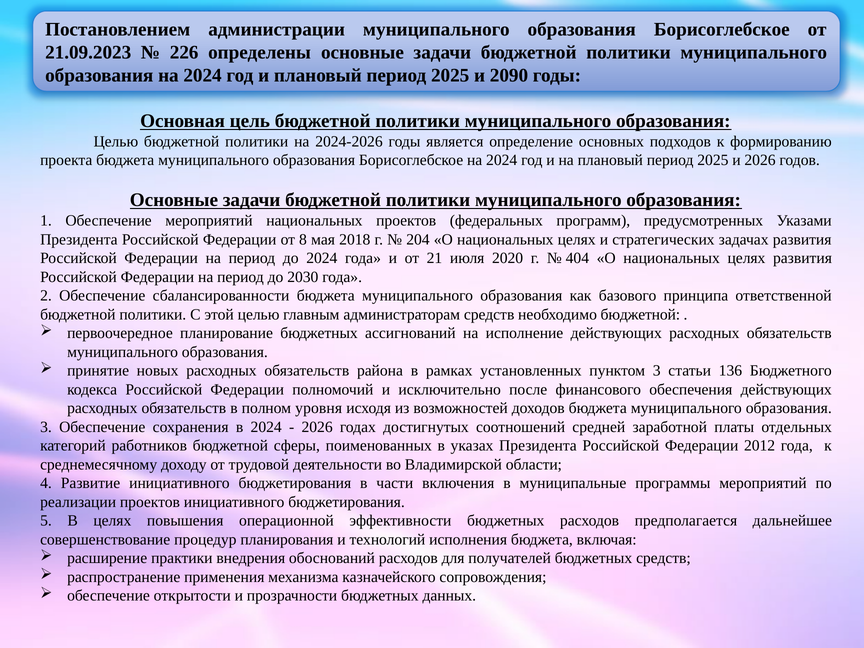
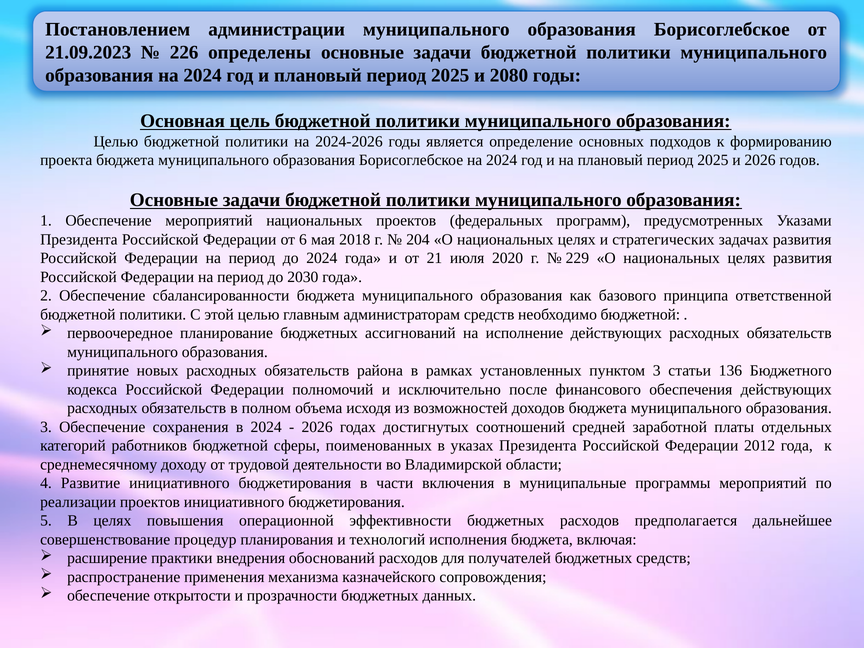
2090: 2090 -> 2080 (509, 75)
8: 8 -> 6 (303, 240)
404: 404 -> 229 (577, 258)
уровня: уровня -> объема (319, 408)
